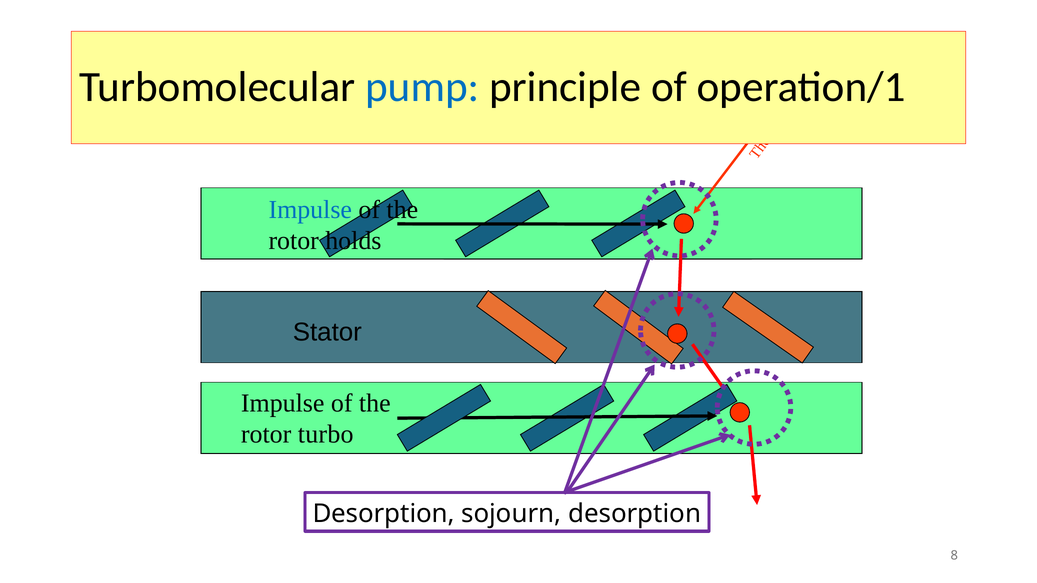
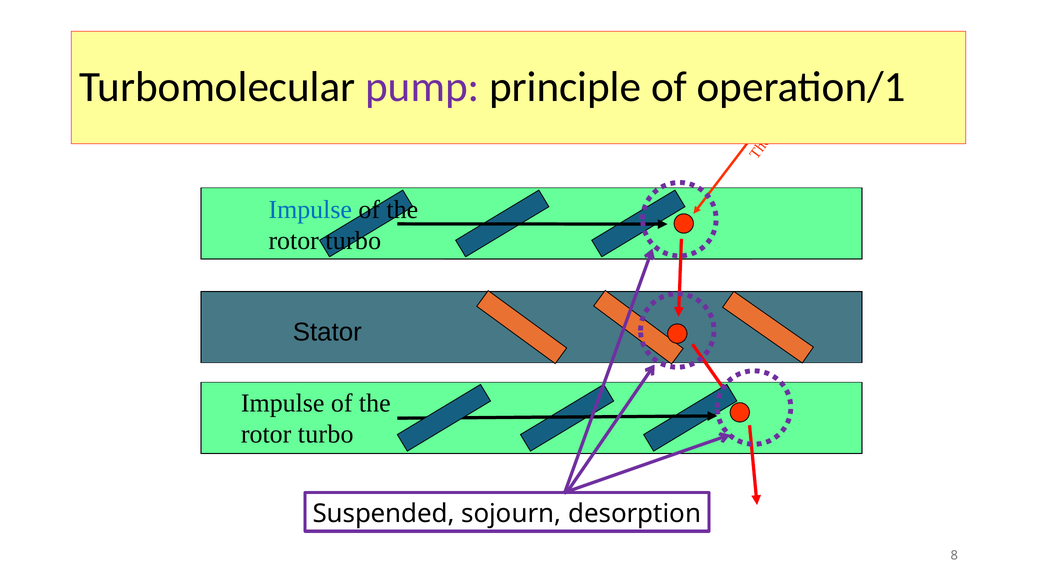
pump colour: blue -> purple (422, 87)
holds: holds -> turbo (353, 241)
Desorption: Desorption -> Suspended (384, 514)
